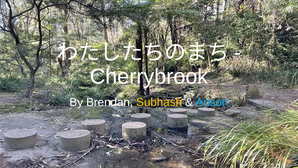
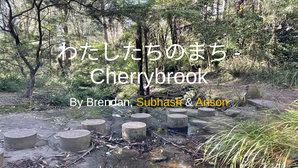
Anson colour: light blue -> yellow (212, 102)
